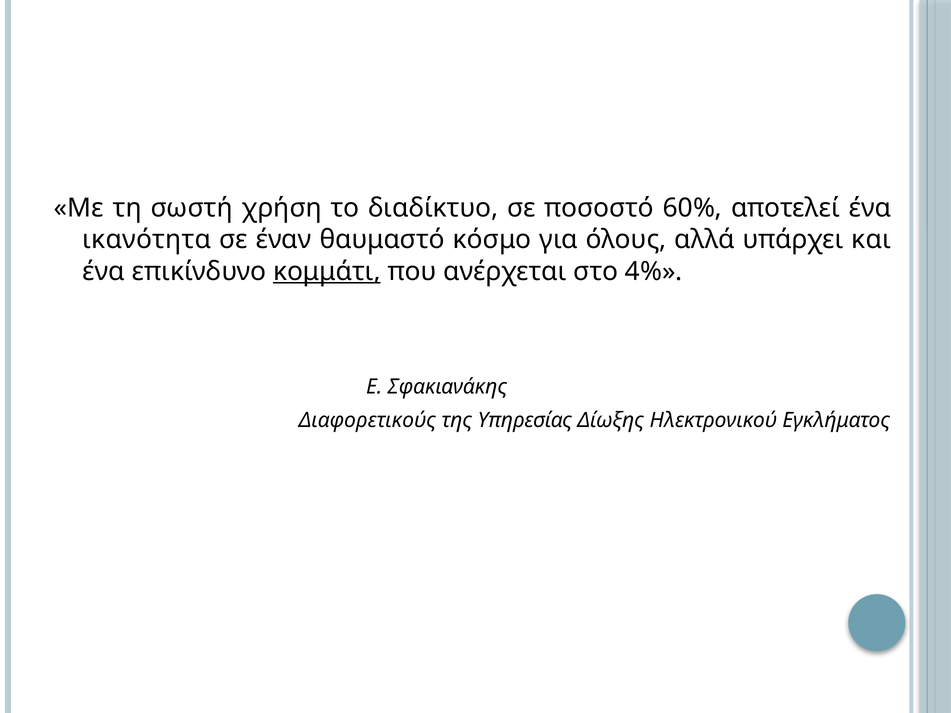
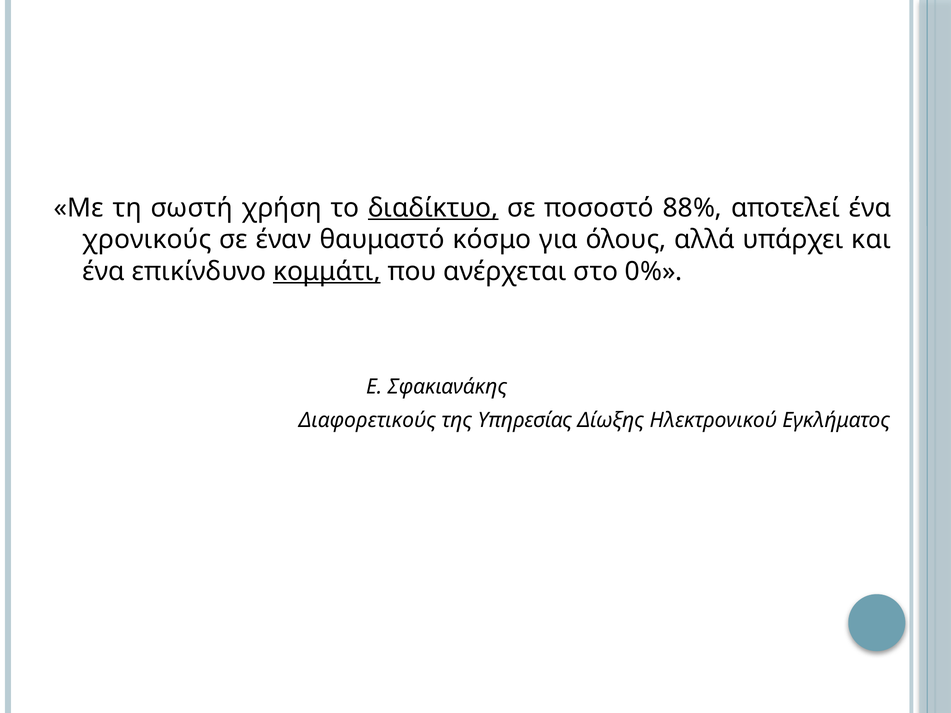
διαδίκτυο underline: none -> present (433, 208)
60%: 60% -> 88% (692, 208)
ικανότητα: ικανότητα -> χρονικούς (147, 240)
4%: 4% -> 0% (654, 272)
